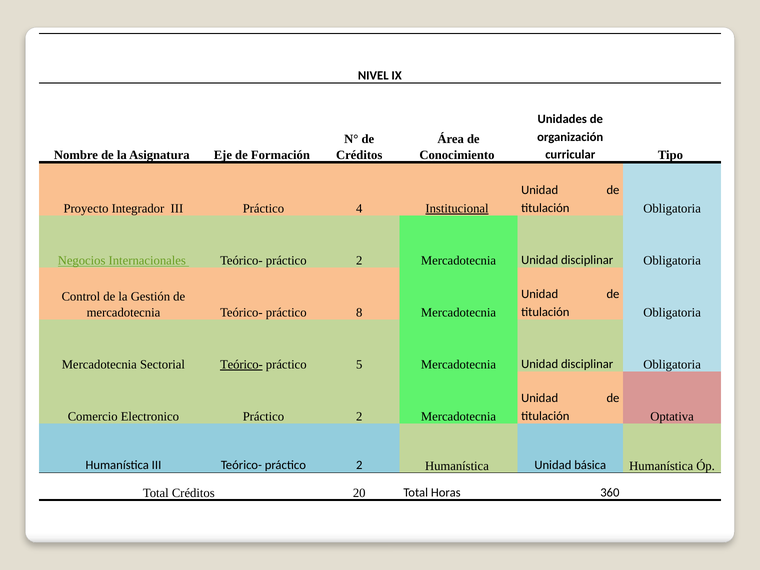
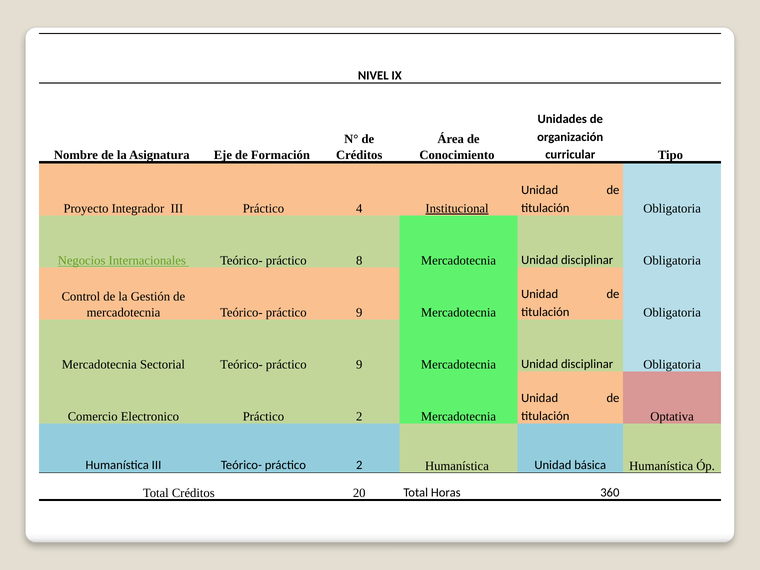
Internacionales Teórico- práctico 2: 2 -> 8 (359, 261)
mercadotecnia Teórico- práctico 8: 8 -> 9 (359, 313)
Teórico- underline: present -> none (241, 364)
5: 5 -> 9 (359, 364)
